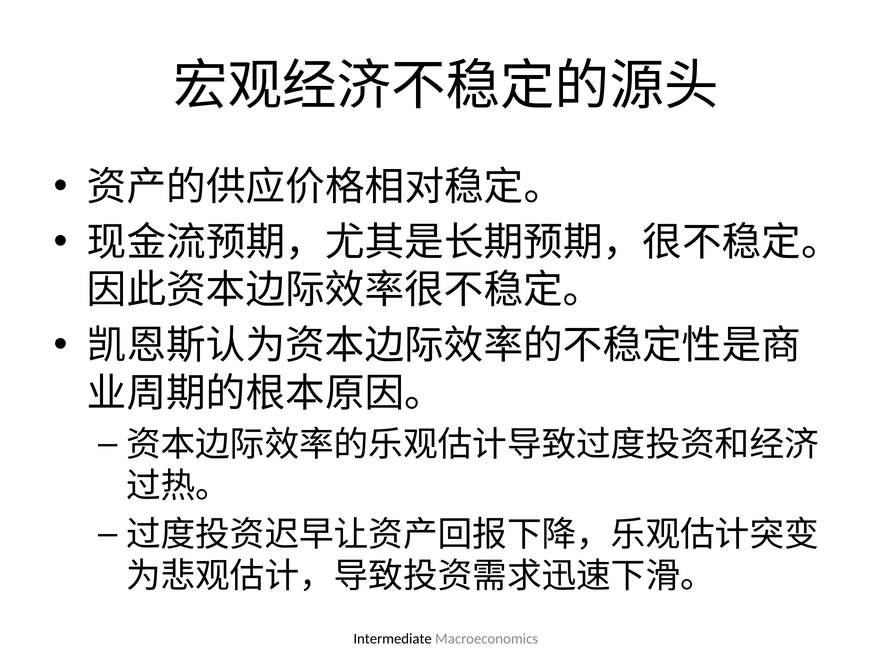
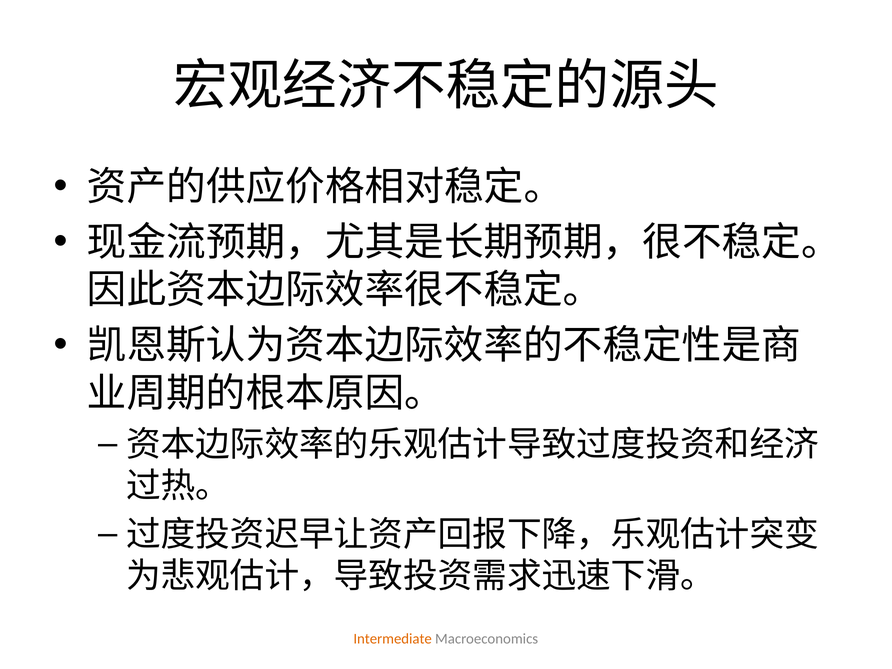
Intermediate colour: black -> orange (393, 639)
